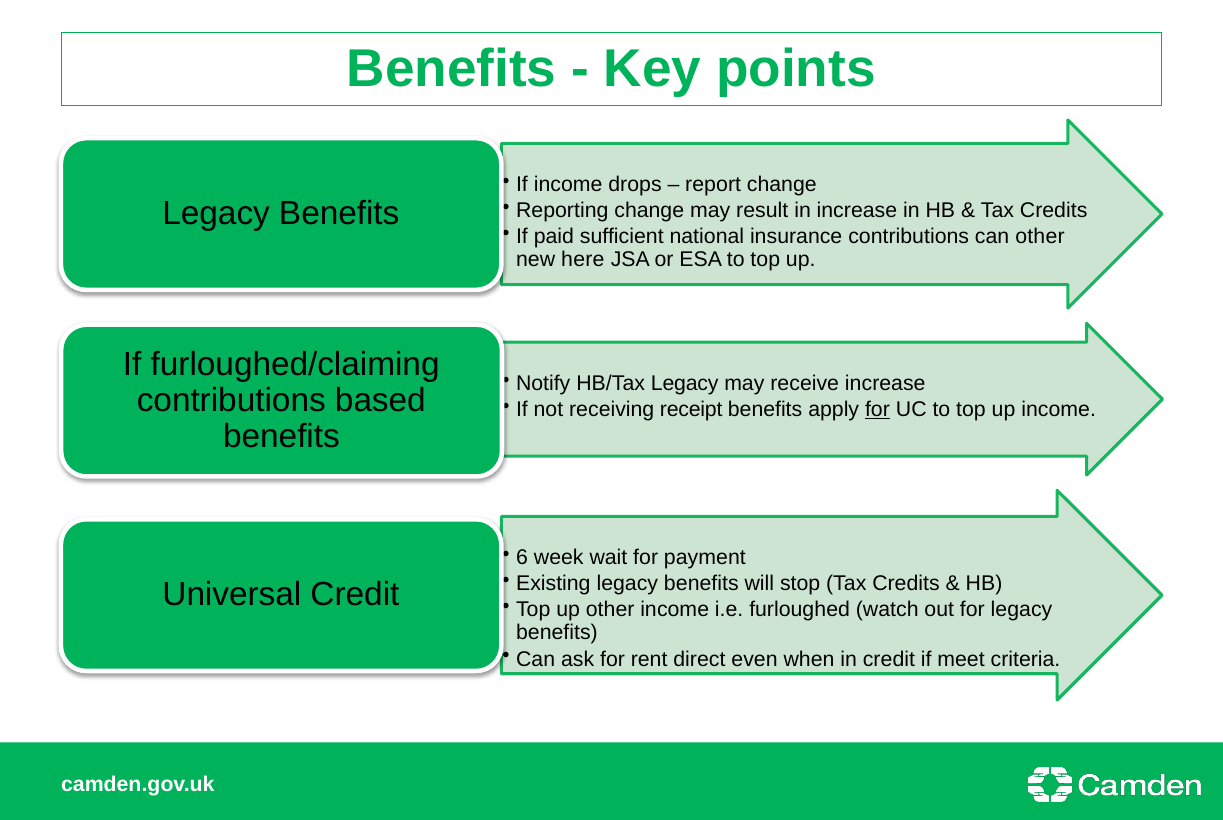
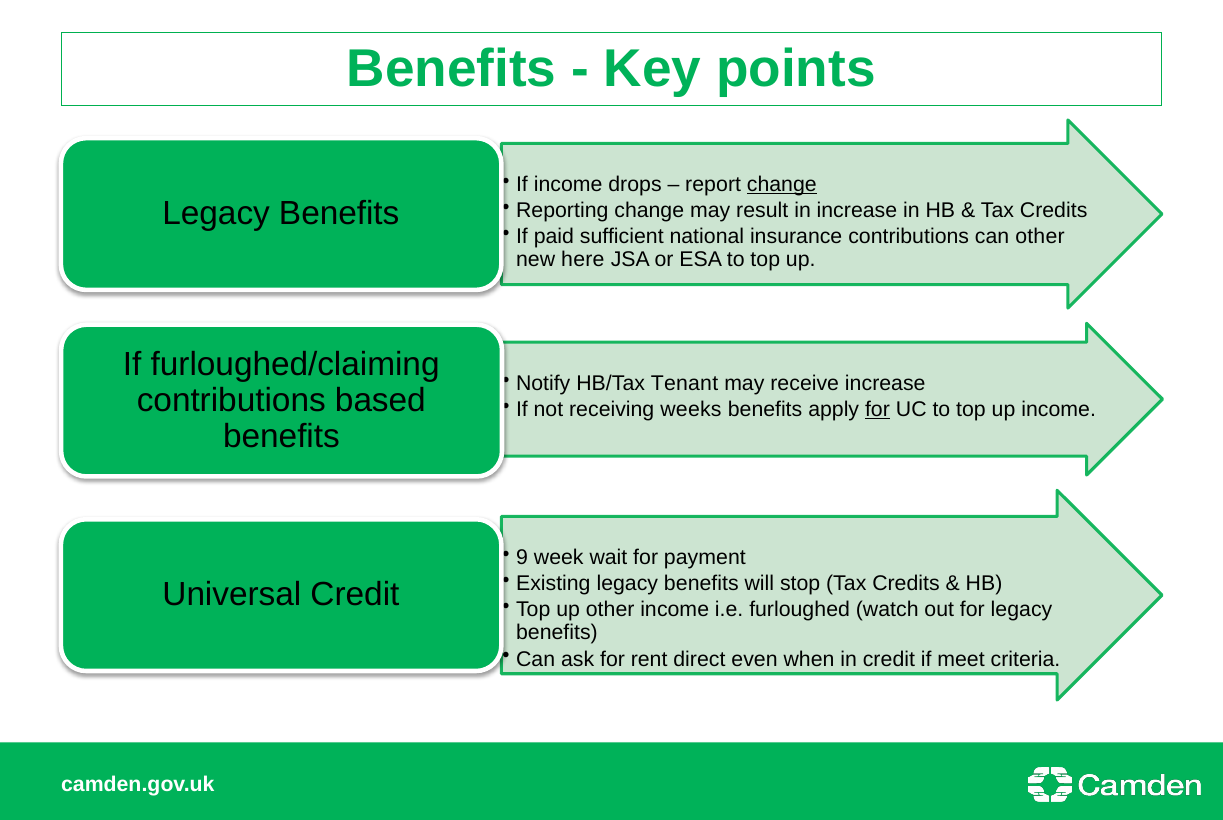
change underline: none -> present (782, 185)
HB/Tax Legacy: Legacy -> Tenant (685, 384)
receipt: receipt -> weeks (691, 410)
6: 6 -> 9 (522, 558)
